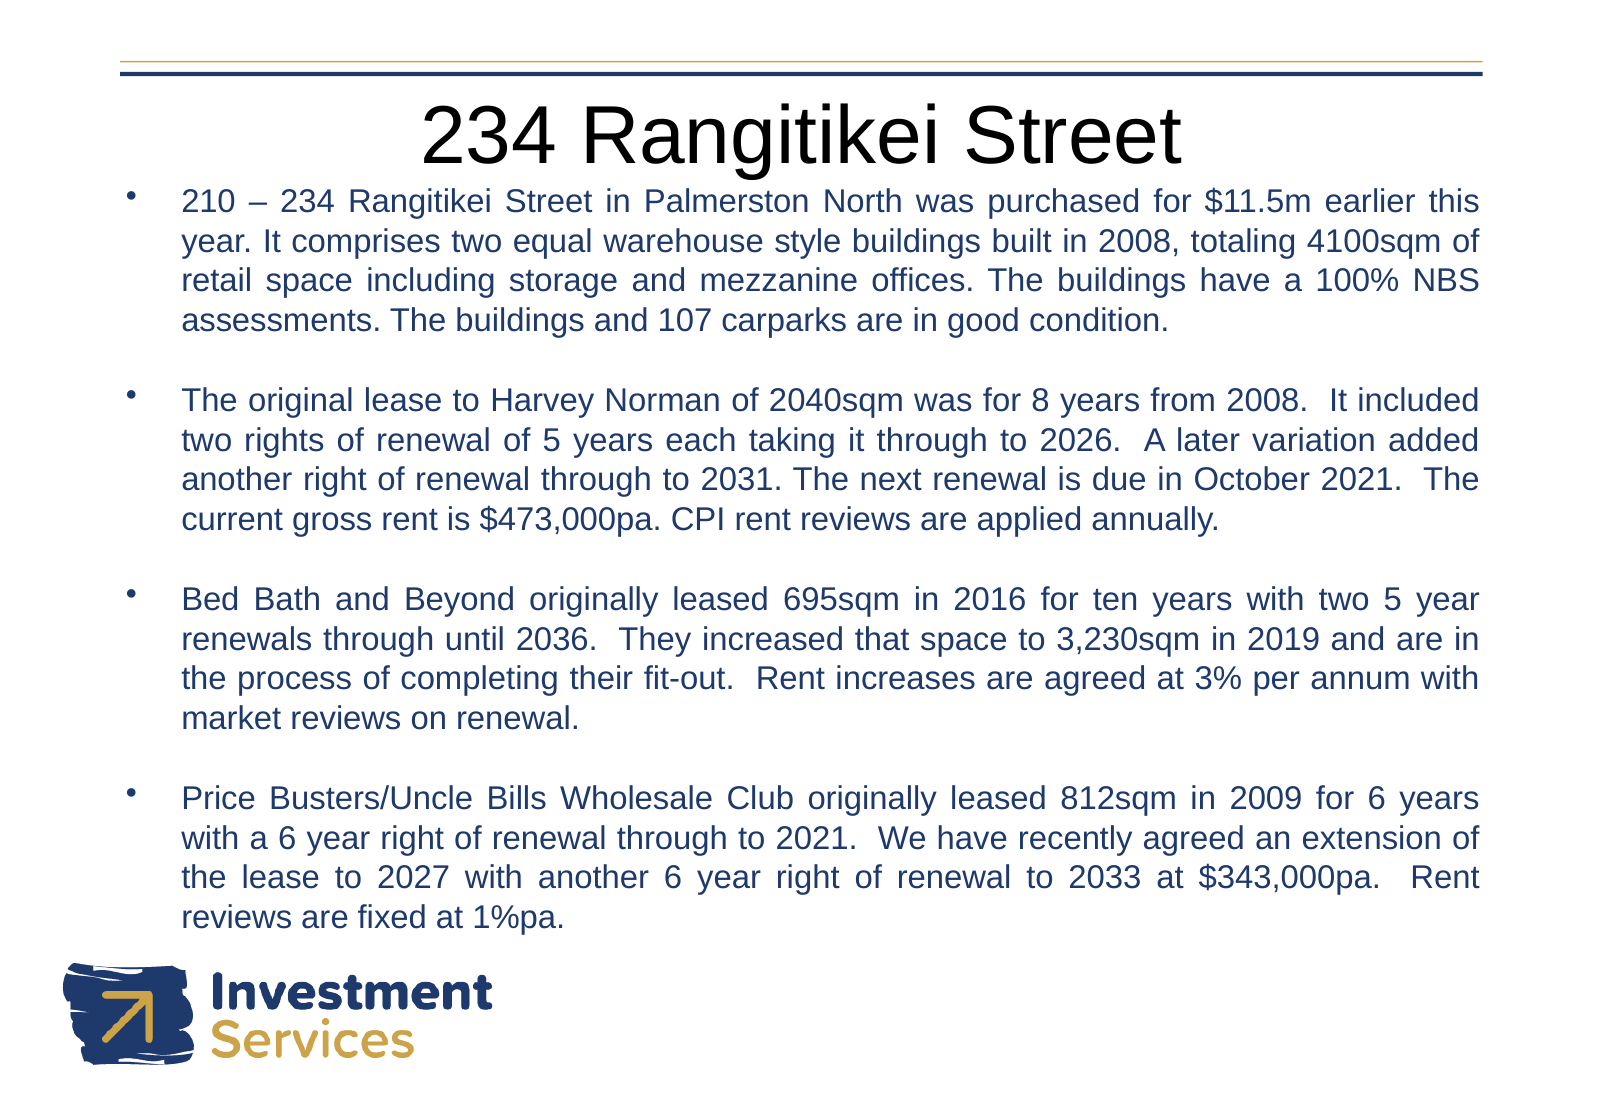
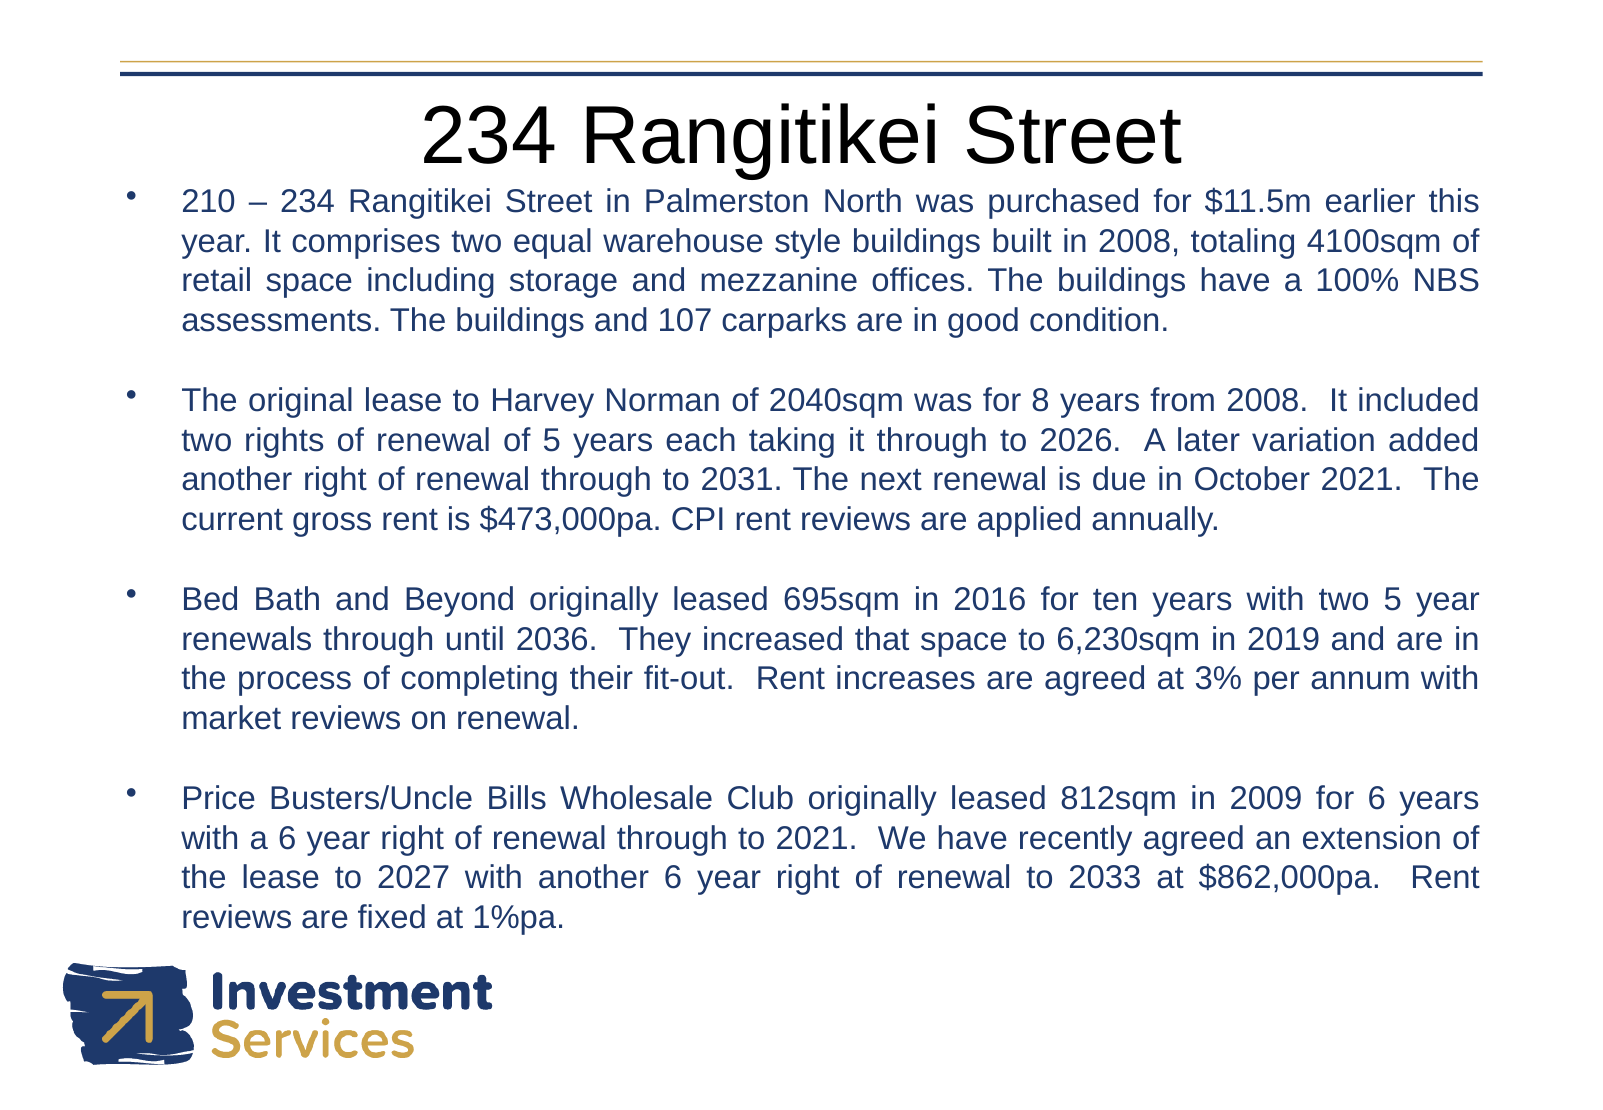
3,230sqm: 3,230sqm -> 6,230sqm (1128, 639)
$343,000pa: $343,000pa -> $862,000pa (1290, 878)
